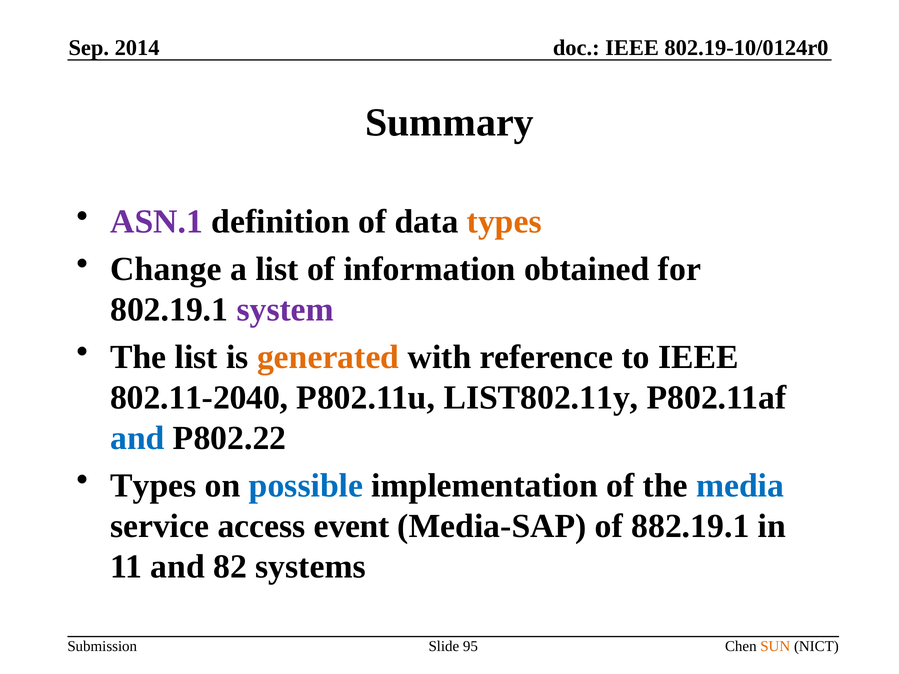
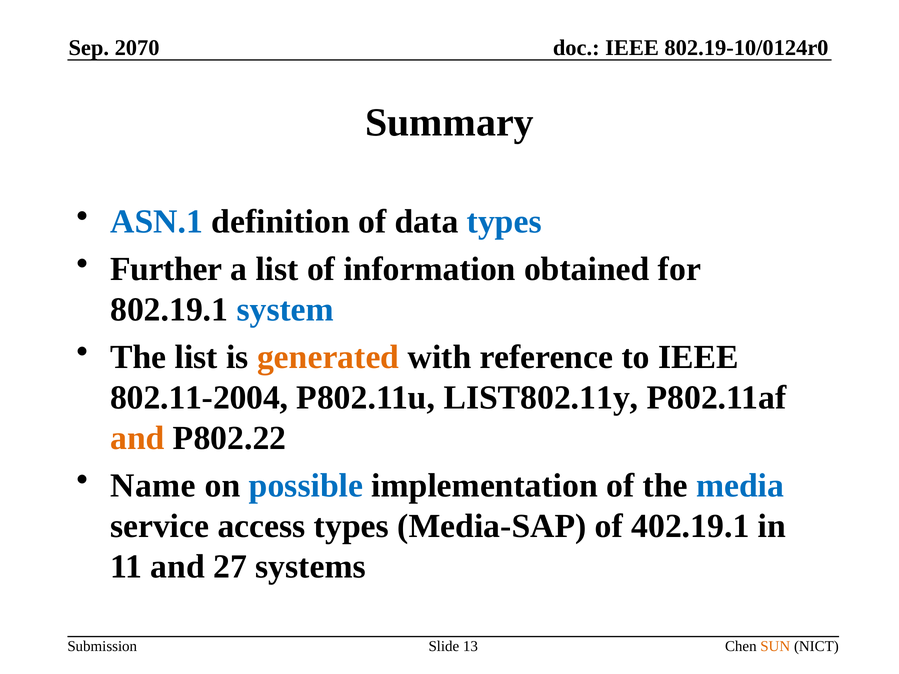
2014: 2014 -> 2070 (137, 48)
ASN.1 colour: purple -> blue (157, 222)
types colour: orange -> blue (504, 222)
Change: Change -> Further (166, 269)
system colour: purple -> blue (285, 310)
802.11-2040: 802.11-2040 -> 802.11-2004 (199, 398)
and colour: blue -> orange (137, 438)
Types: Types -> Name (153, 486)
access event: event -> types (351, 526)
882.19.1: 882.19.1 -> 402.19.1 (690, 526)
82: 82 -> 27 (230, 567)
95: 95 -> 13 (470, 647)
